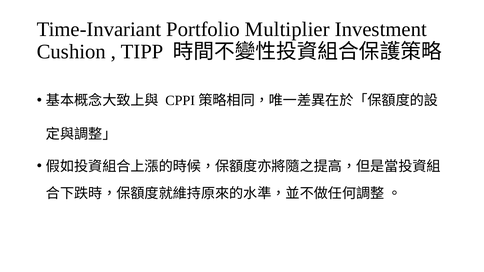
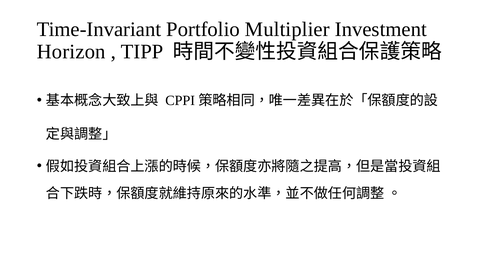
Cushion: Cushion -> Horizon (71, 52)
